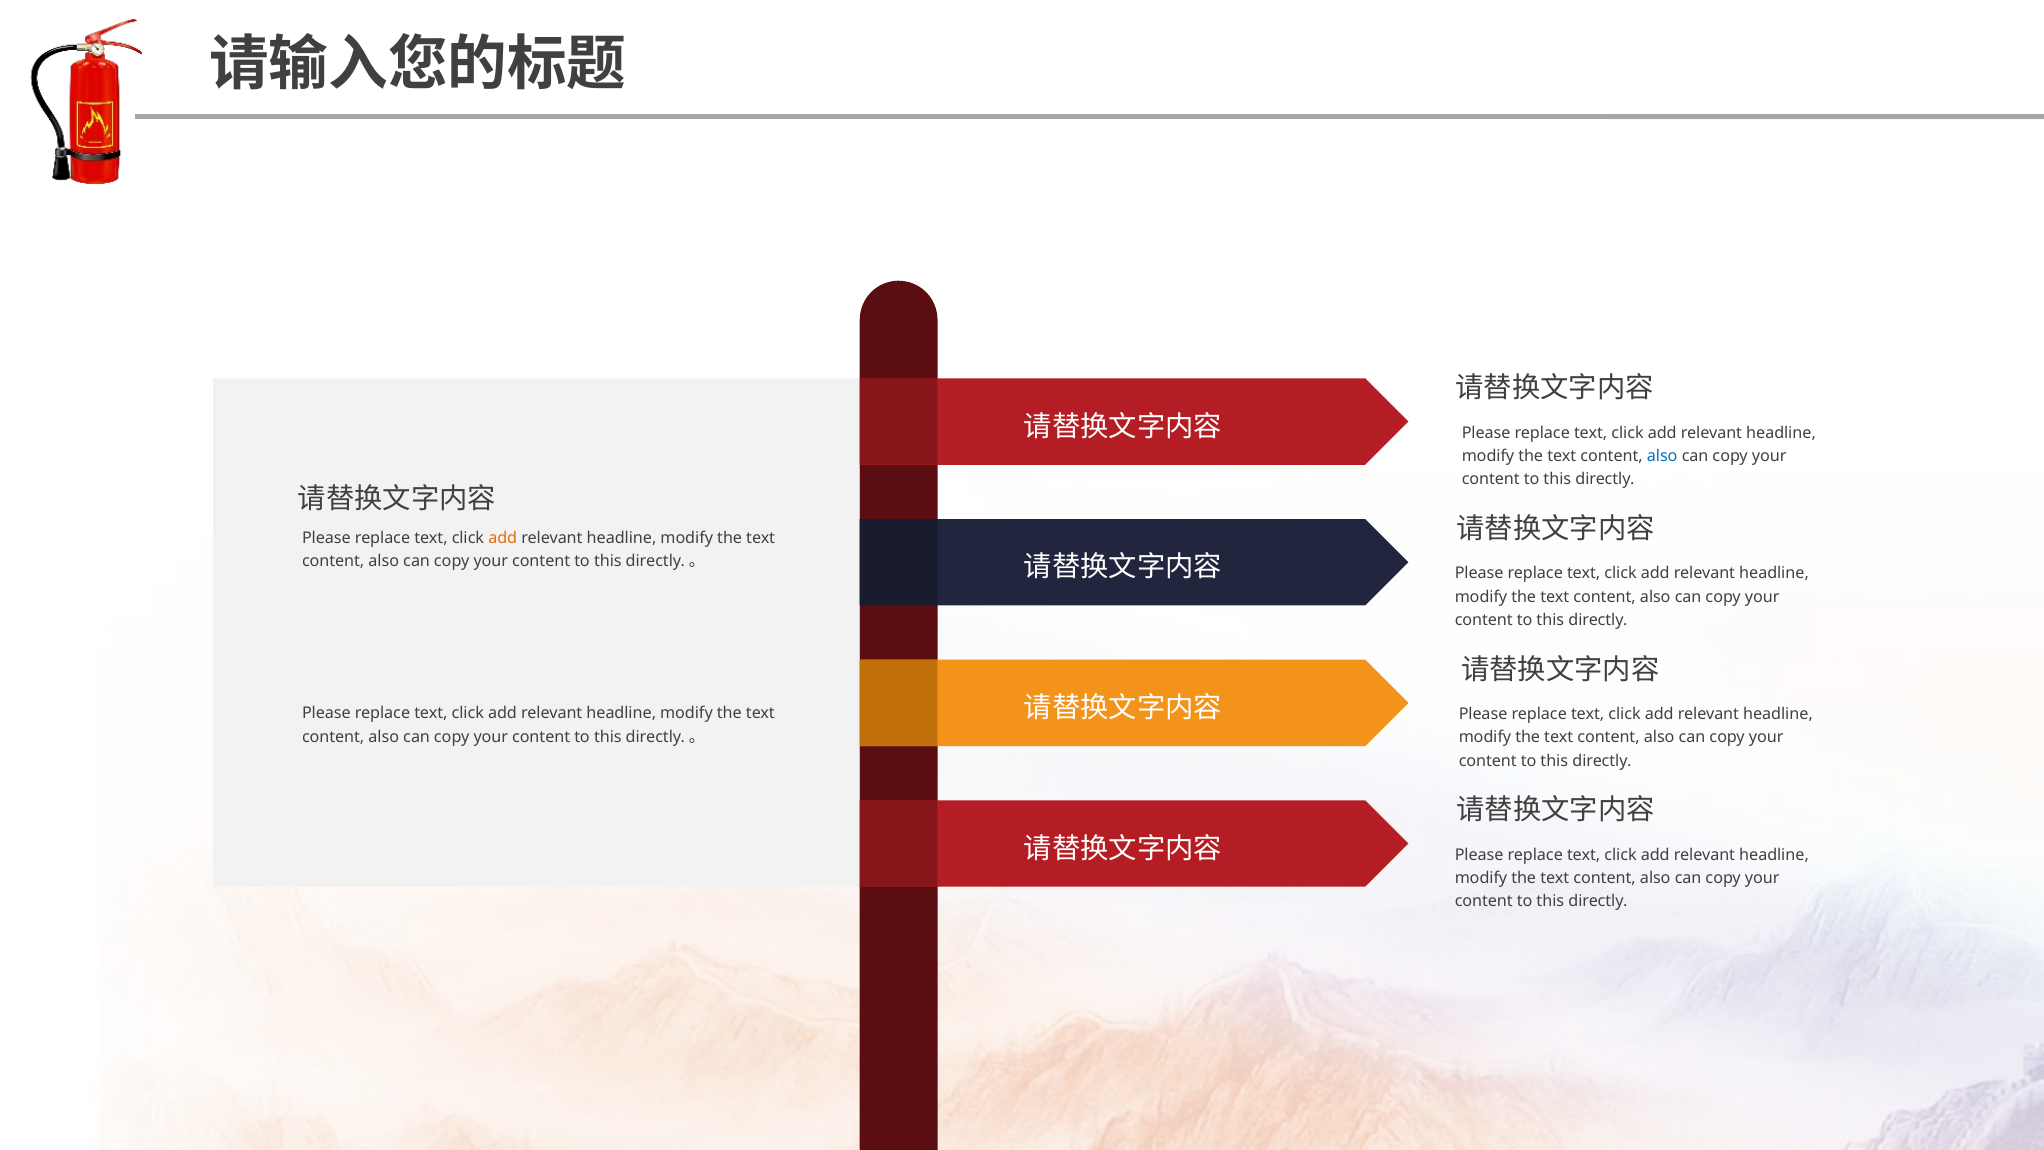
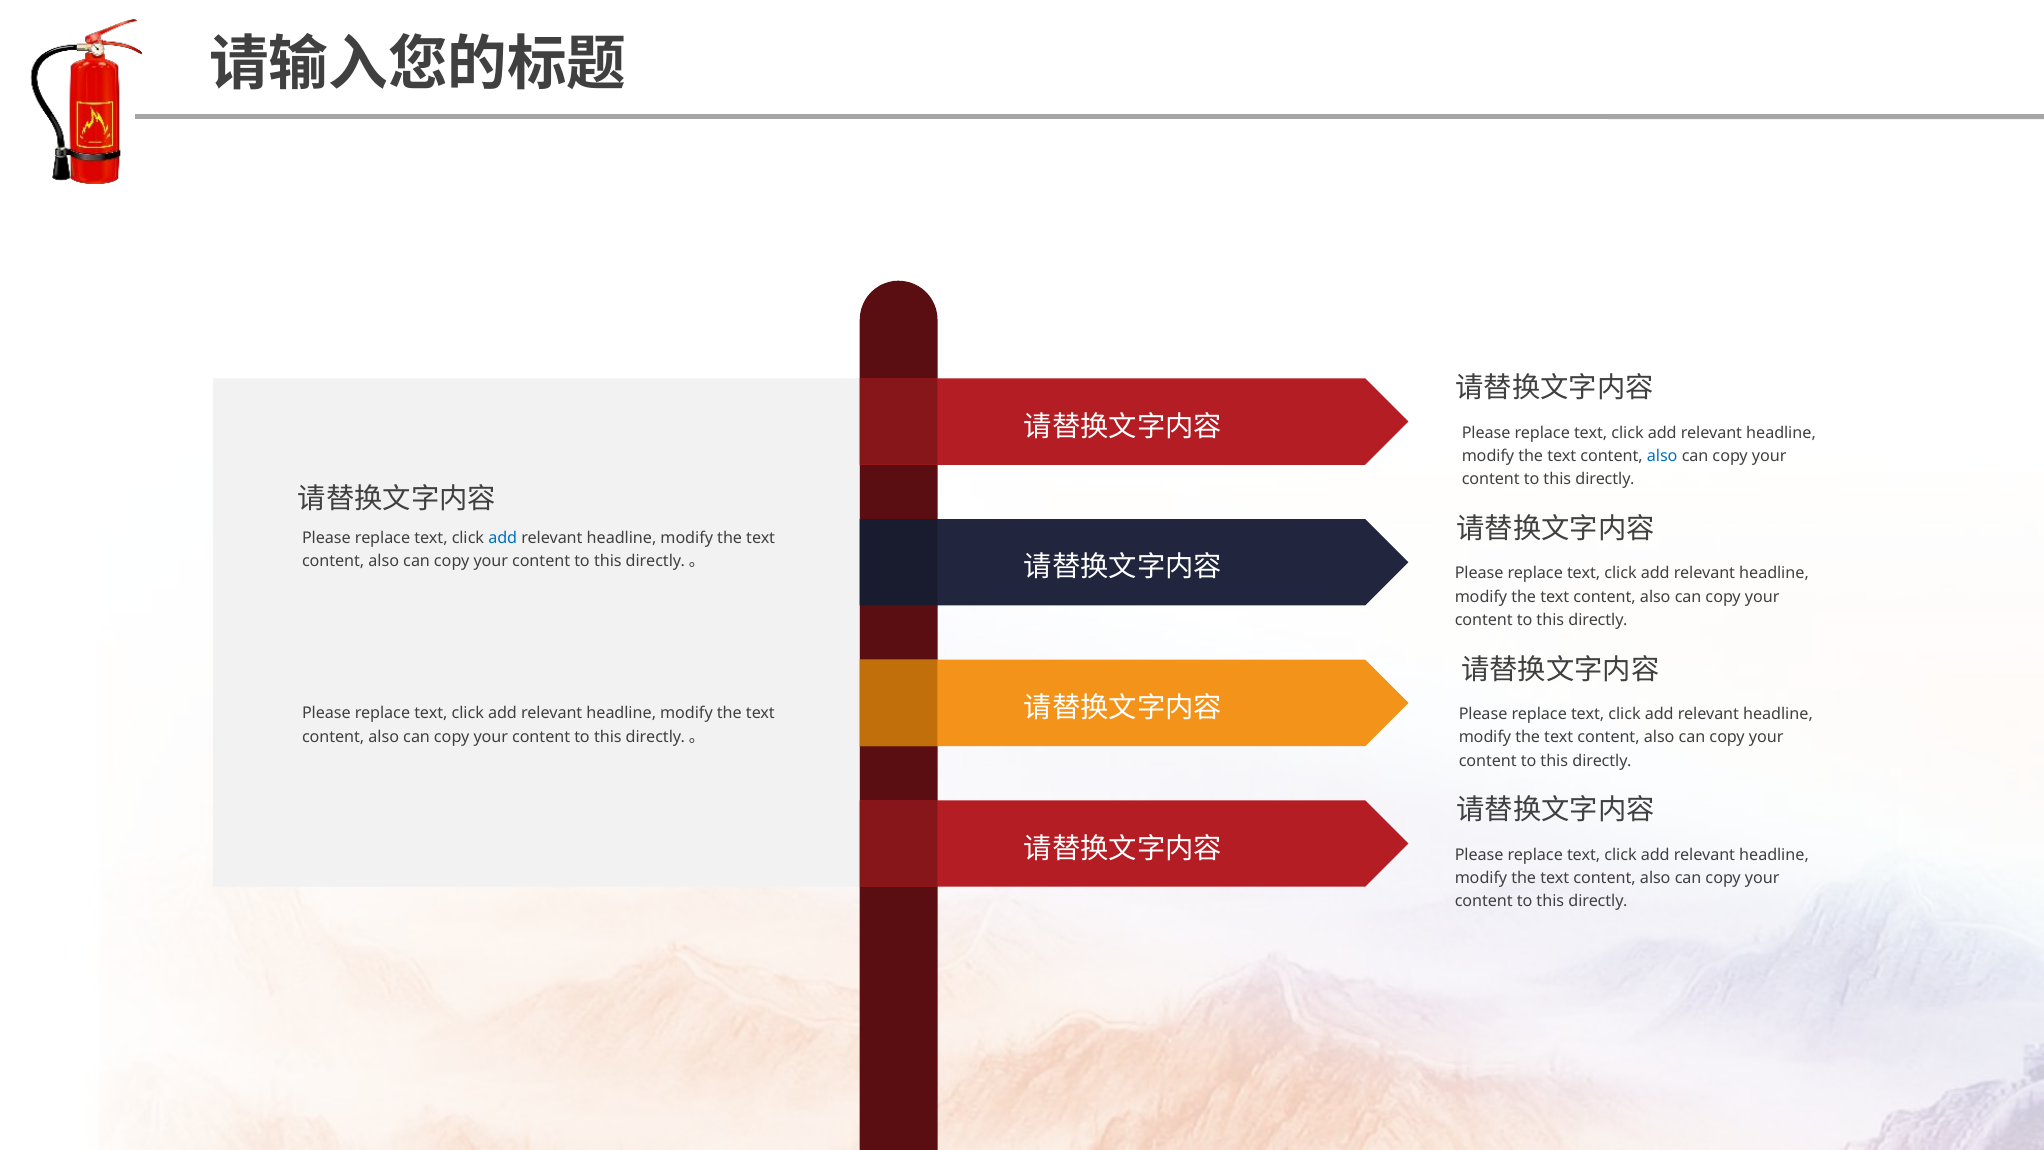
add colour: orange -> blue (503, 538)
